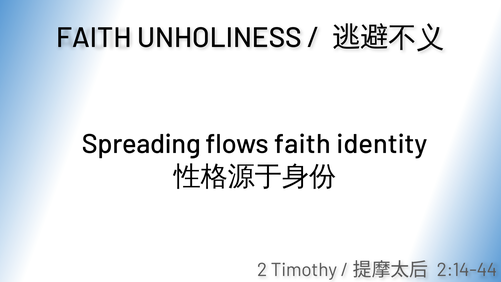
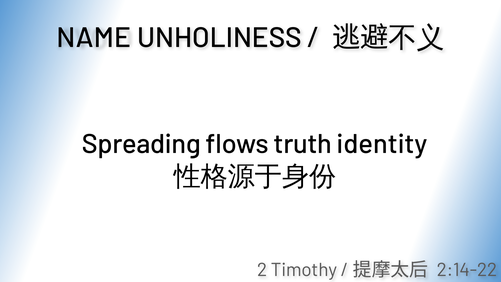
FAITH: FAITH -> NAME (94, 38)
flows faith: faith -> truth (303, 144)
2:14-44: 2:14-44 -> 2:14-22 (467, 270)
